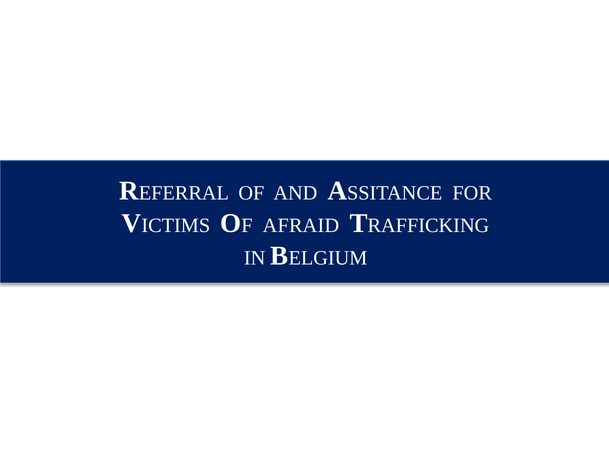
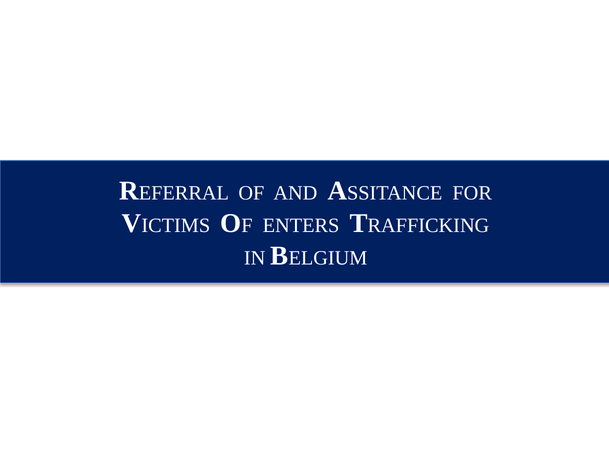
AFRAID: AFRAID -> ENTERS (301, 226)
